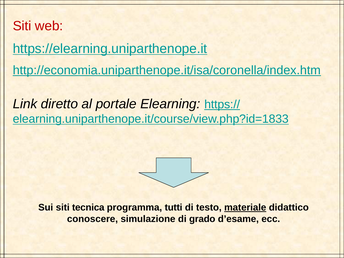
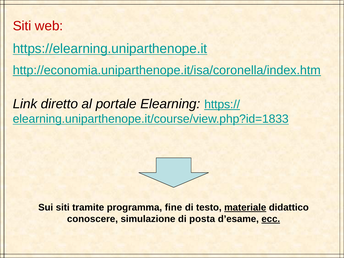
tecnica: tecnica -> tramite (88, 208)
tutti: tutti -> fine (173, 208)
grado: grado -> posta (202, 219)
ecc underline: none -> present (271, 219)
